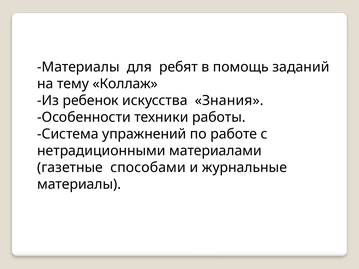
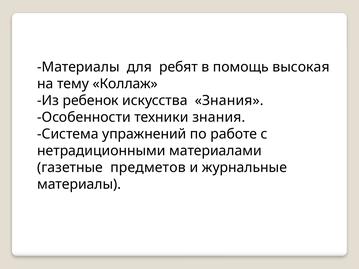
заданий: заданий -> высокая (301, 67)
техники работы: работы -> знания (219, 117)
способами: способами -> предметов (148, 168)
